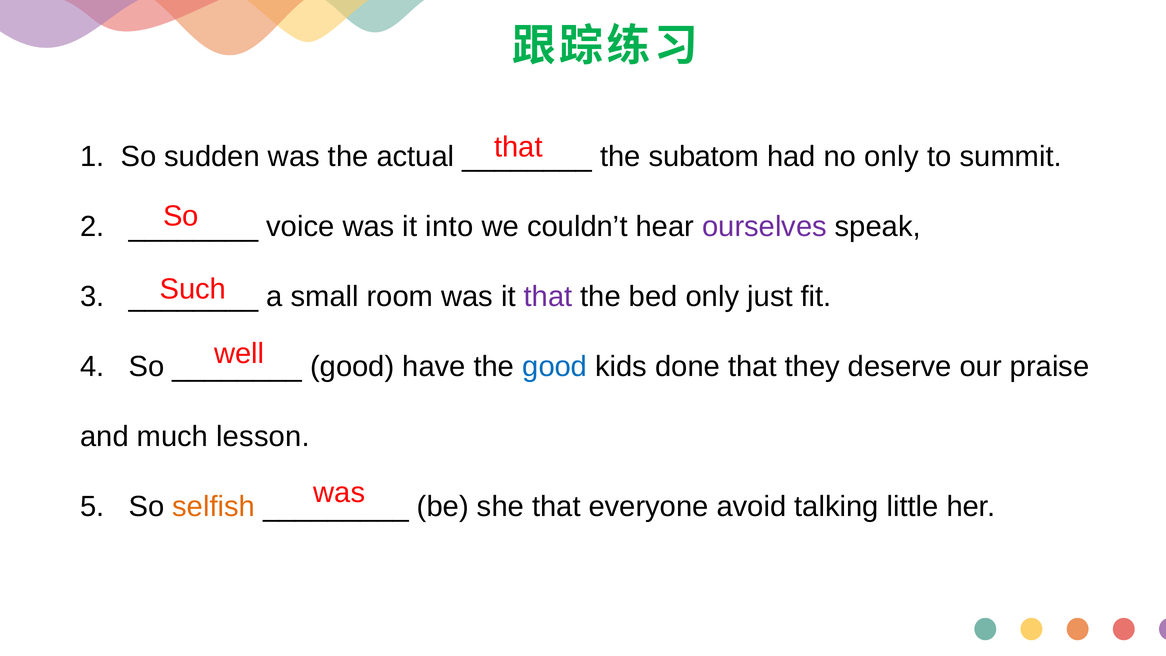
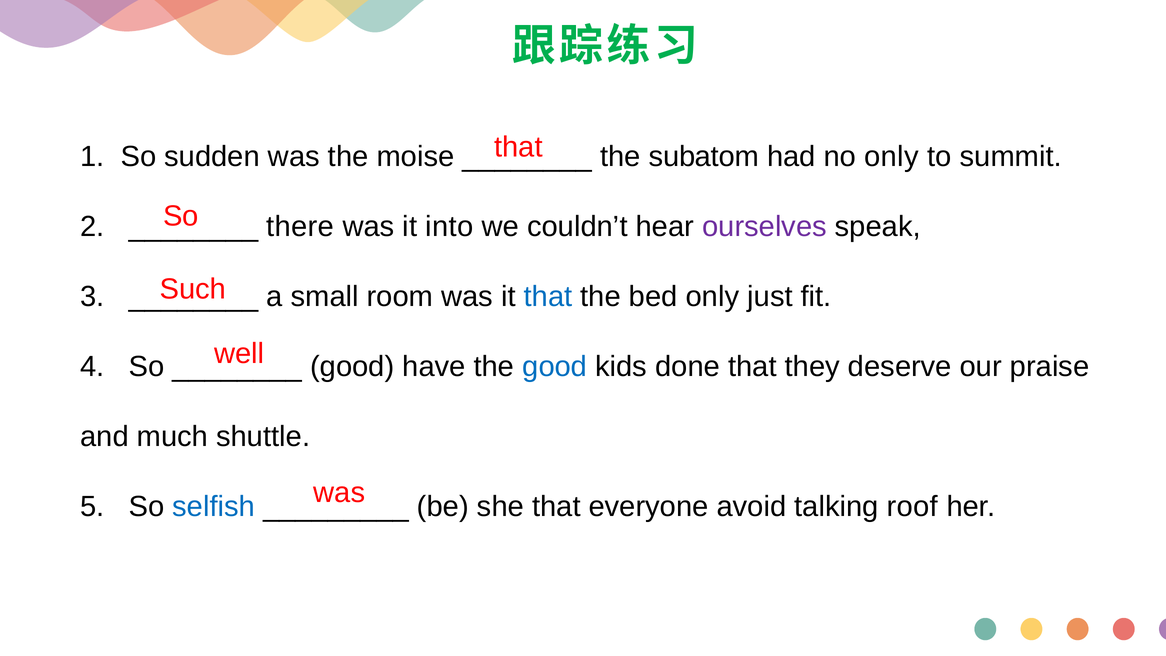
actual: actual -> moise (415, 156)
voice: voice -> there (300, 226)
that colour: purple -> blue (548, 296)
lesson: lesson -> shuttle (263, 436)
selfish colour: orange -> blue (214, 506)
little: little -> roof (912, 506)
